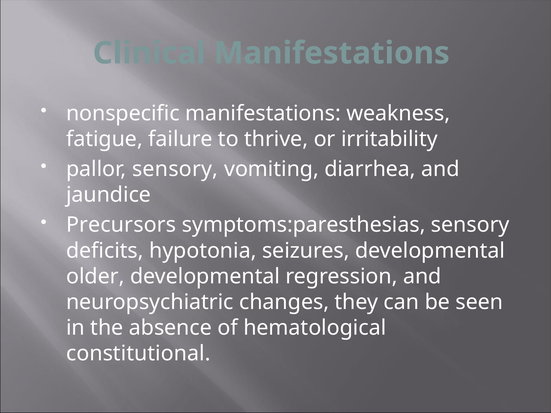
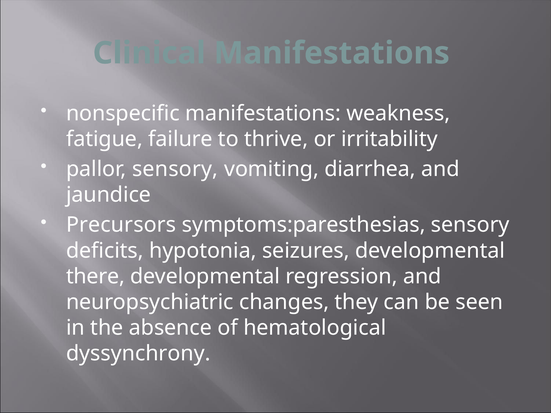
older: older -> there (95, 276)
constitutional: constitutional -> dyssynchrony (138, 354)
